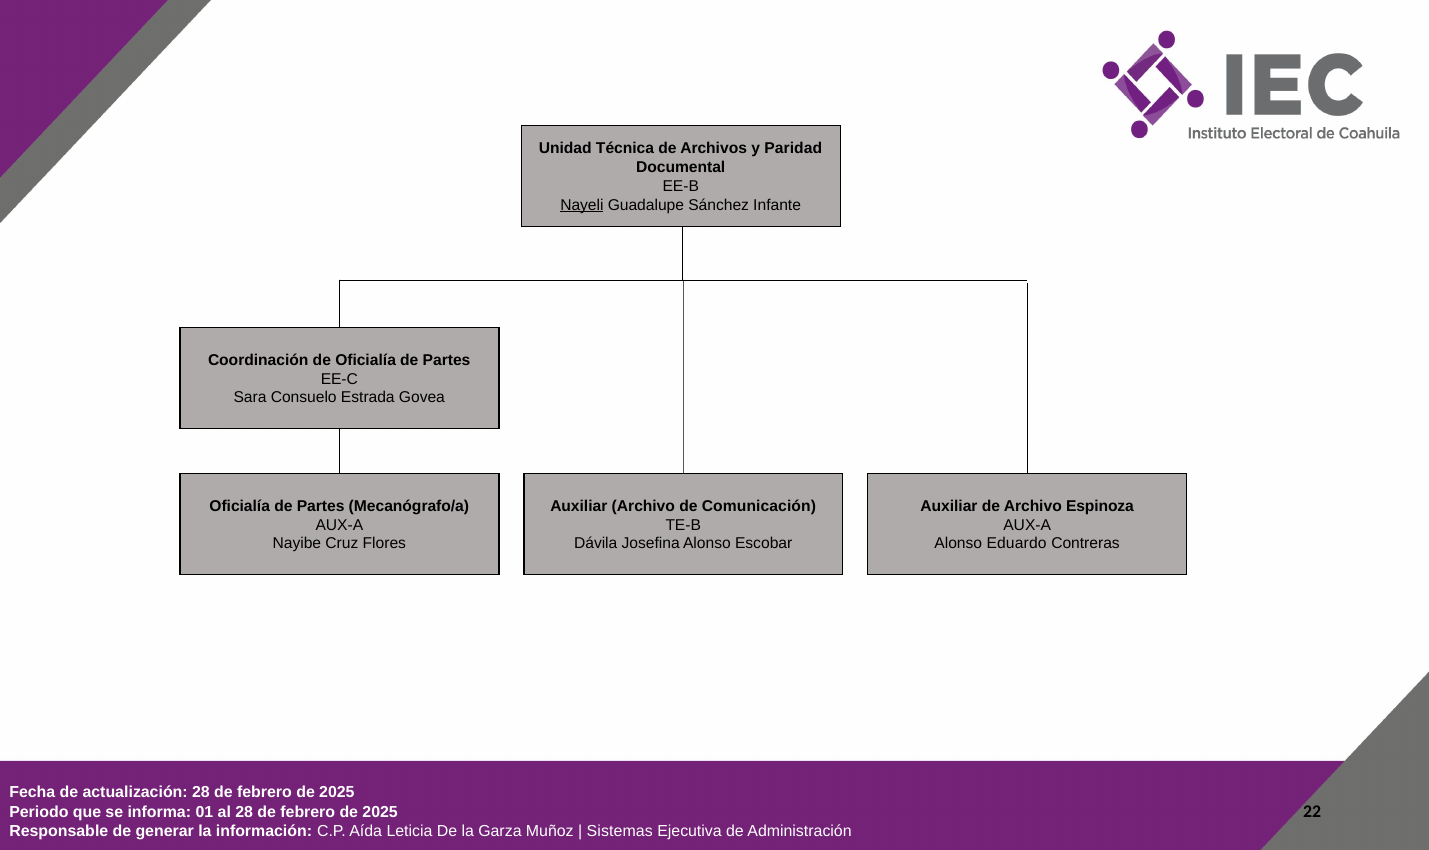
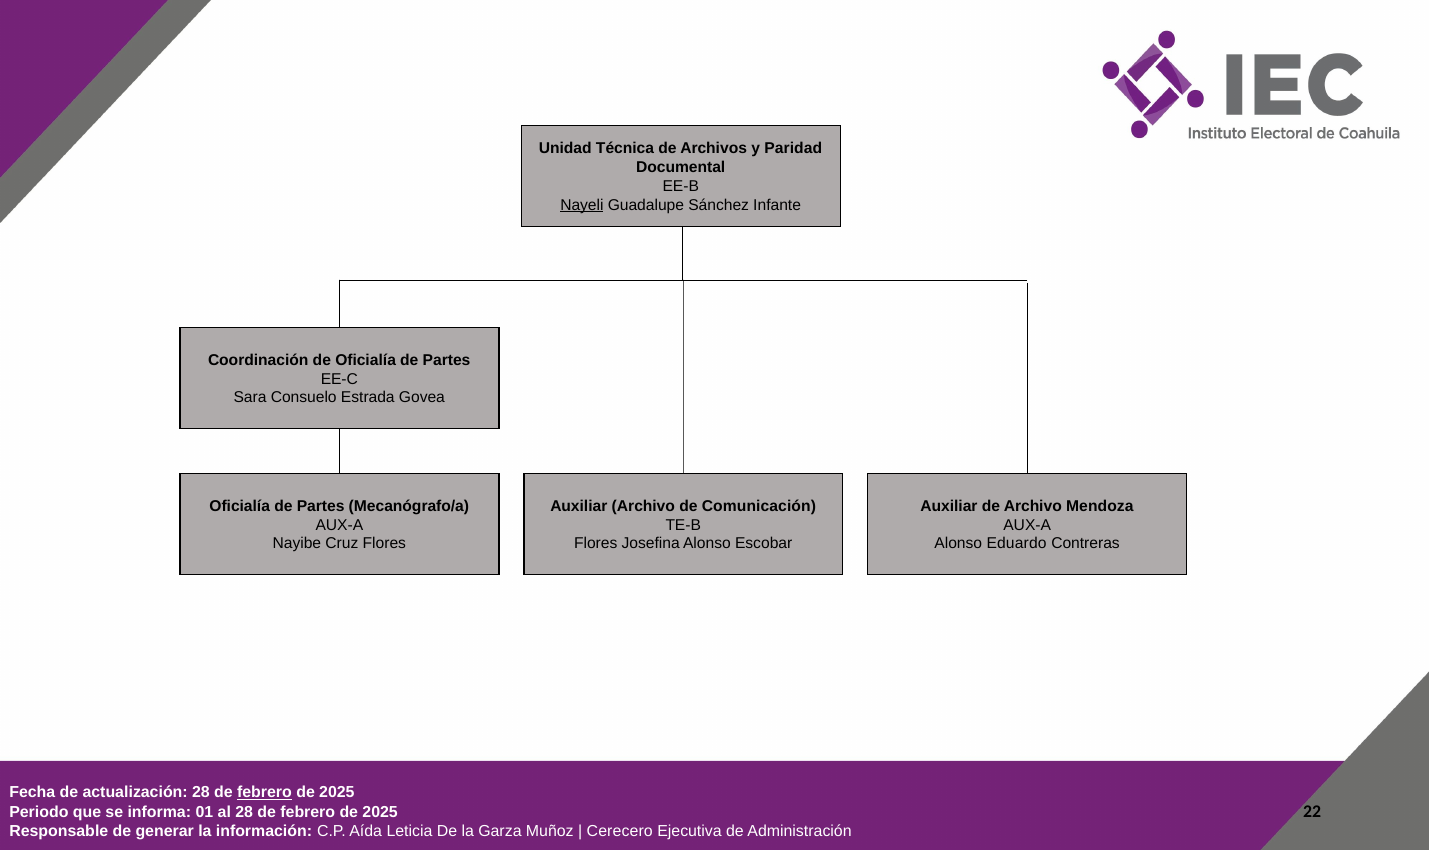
Espinoza: Espinoza -> Mendoza (1100, 506)
Dávila: Dávila -> Flores (596, 544)
febrero underline: none -> present (264, 793)
Sistemas: Sistemas -> Cerecero (620, 831)
